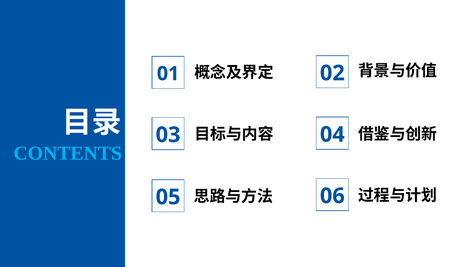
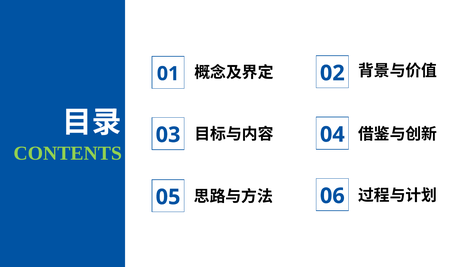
CONTENTS colour: light blue -> light green (68, 153)
